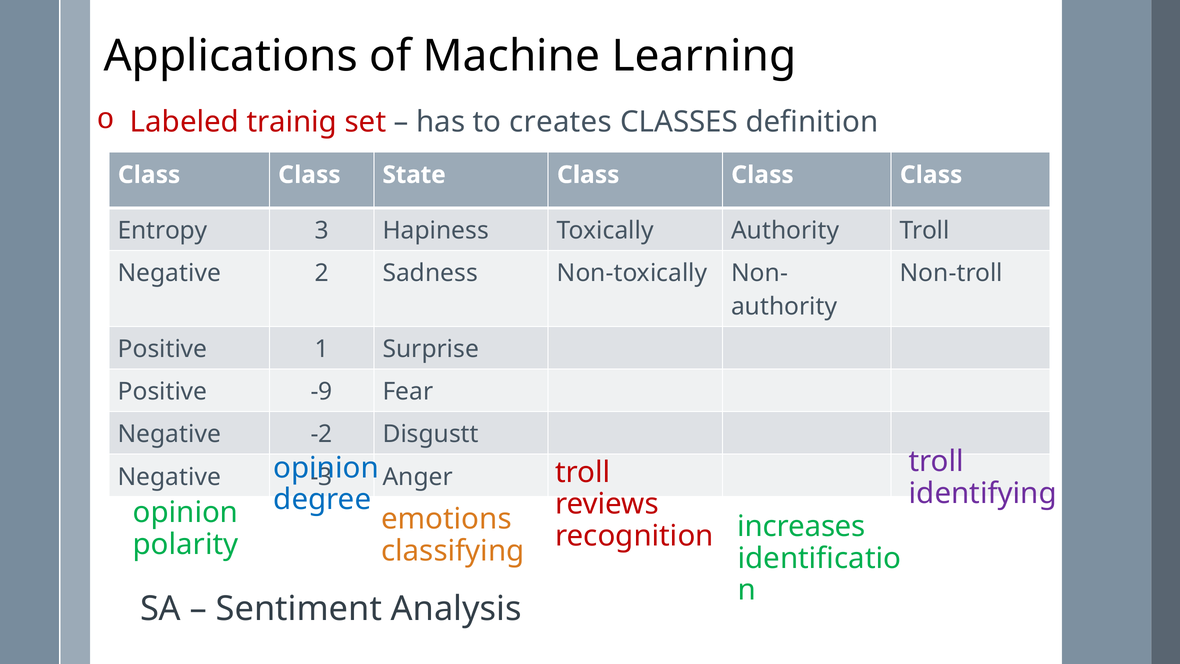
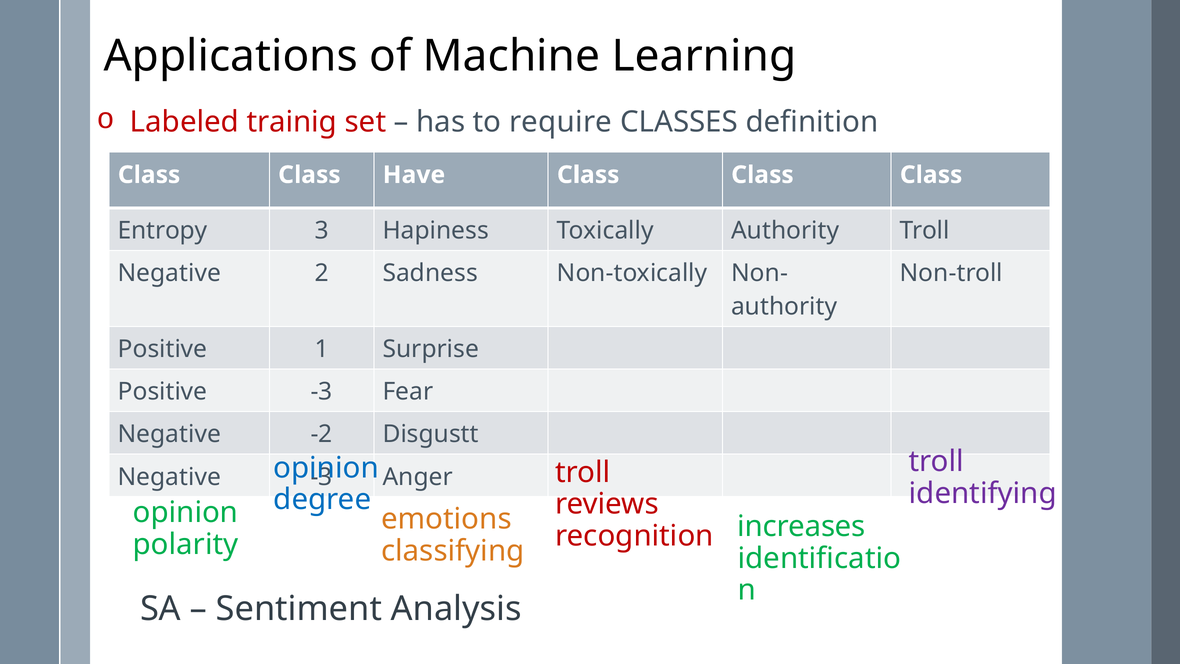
creates: creates -> require (561, 122)
State: State -> Have (414, 175)
Positive -9: -9 -> -3 (322, 392)
